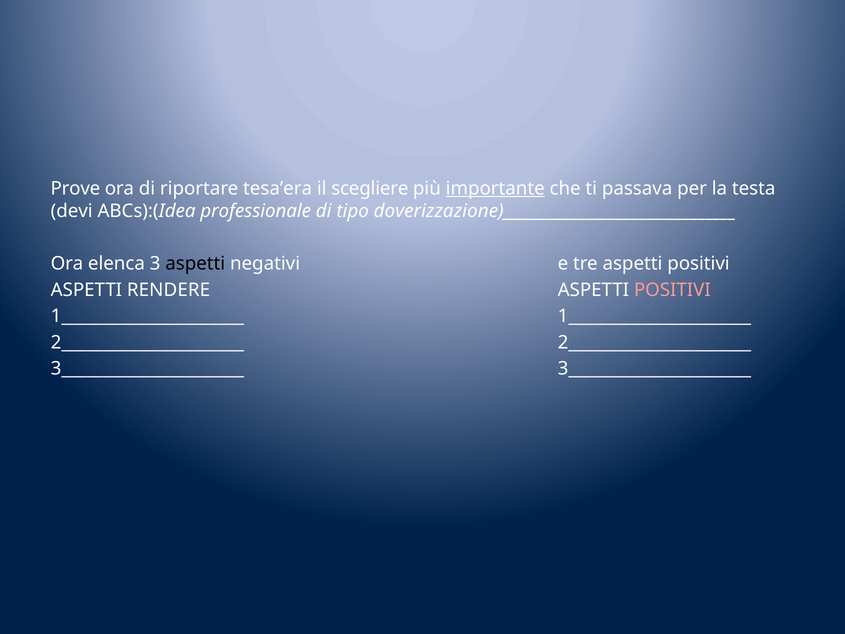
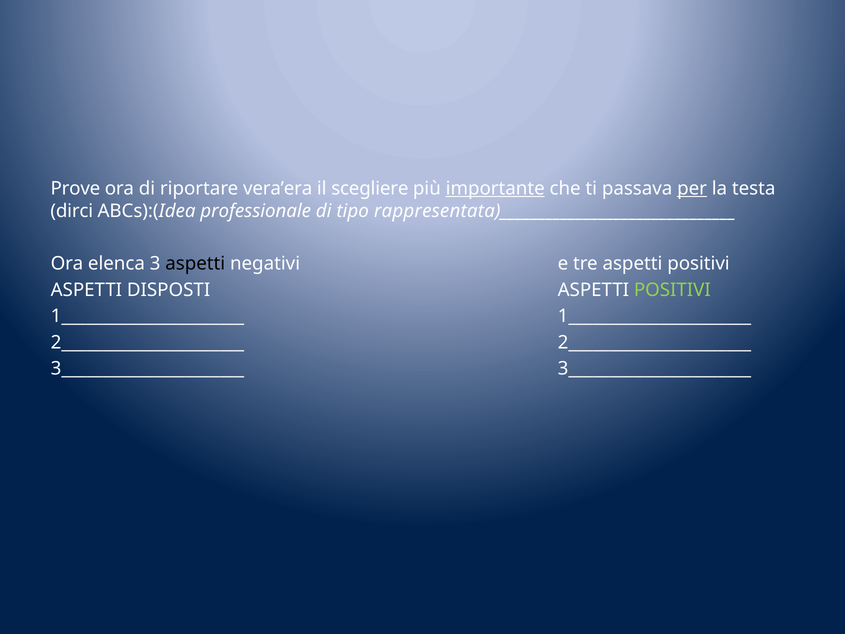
tesa’era: tesa’era -> vera’era (278, 188)
per underline: none -> present (692, 188)
devi: devi -> dirci (72, 211)
doverizzazione)_______________________________: doverizzazione)_______________________________ -> rappresentata)_______________________________ (555, 211)
RENDERE: RENDERE -> DISPOSTI (169, 290)
POSITIVI colour: pink -> light green (672, 290)
